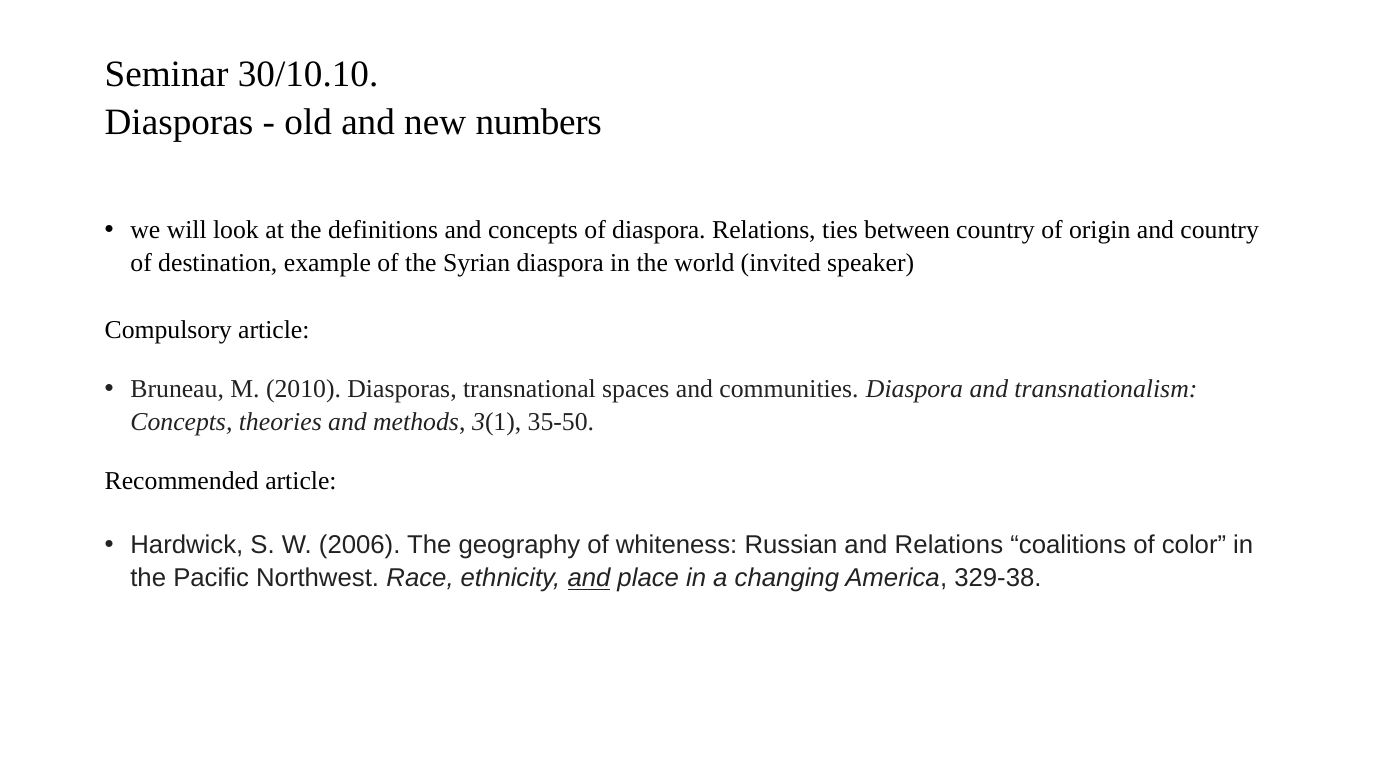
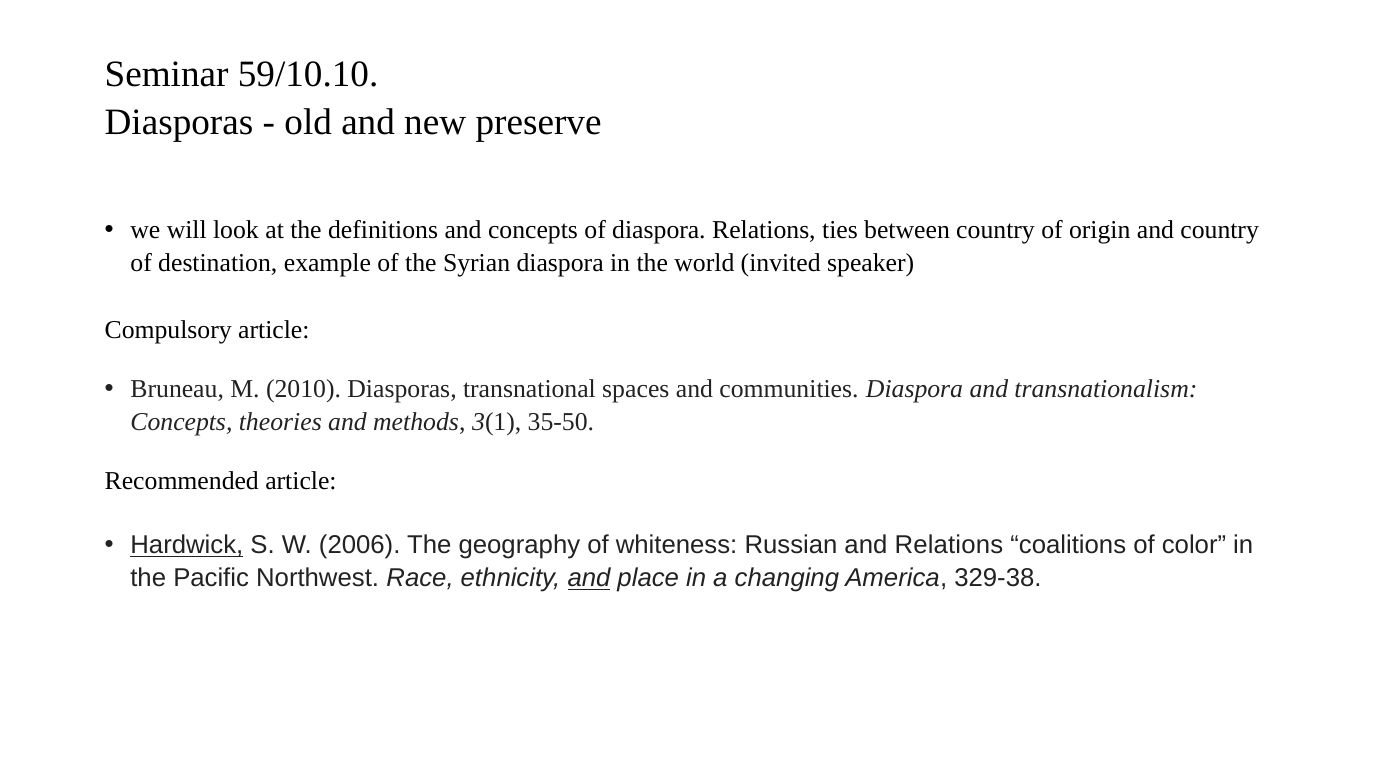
30/10.10: 30/10.10 -> 59/10.10 (308, 74)
numbers: numbers -> preserve (539, 122)
Hardwick underline: none -> present (187, 546)
